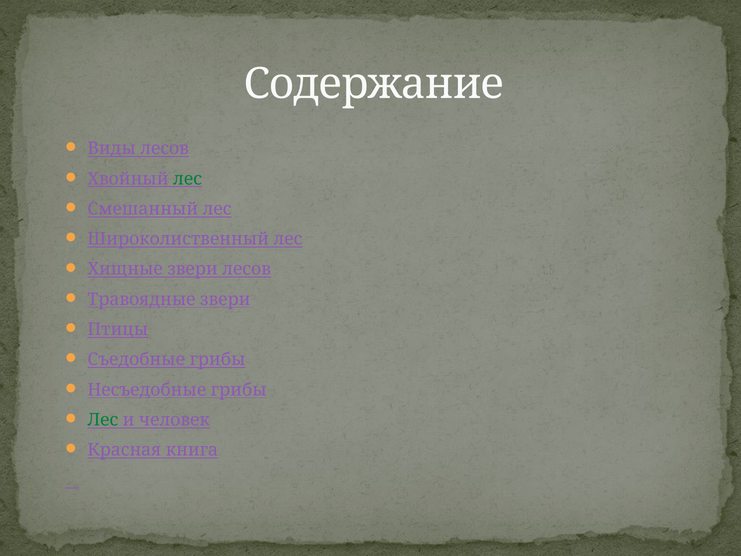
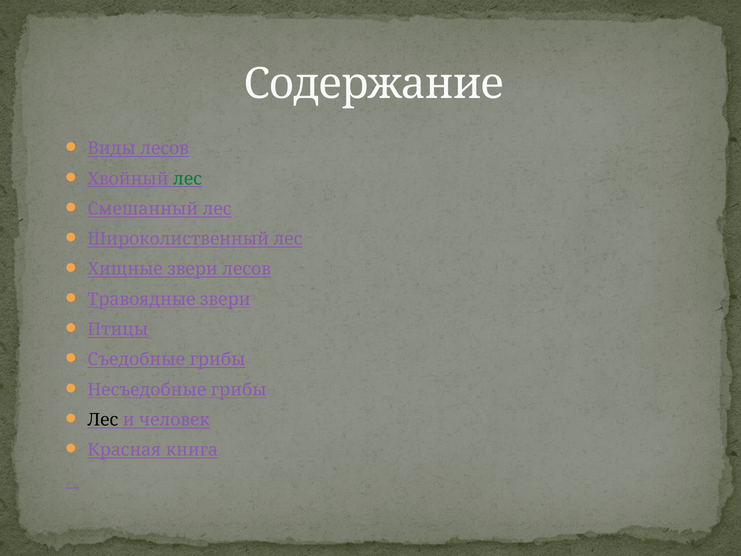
Лес colour: green -> black (103, 420)
